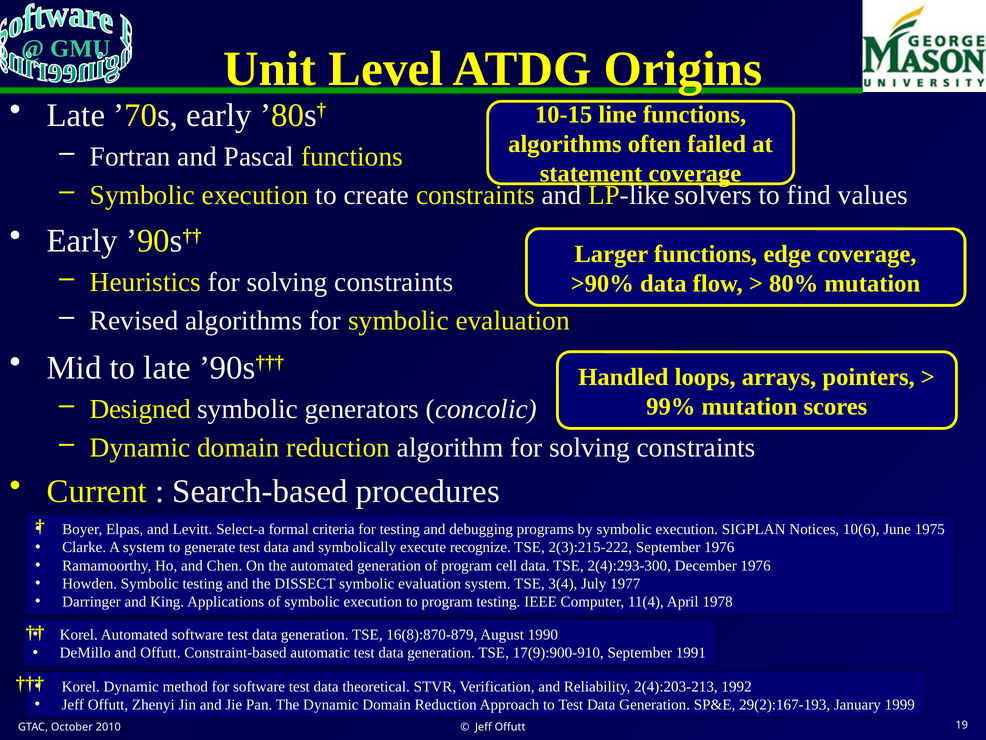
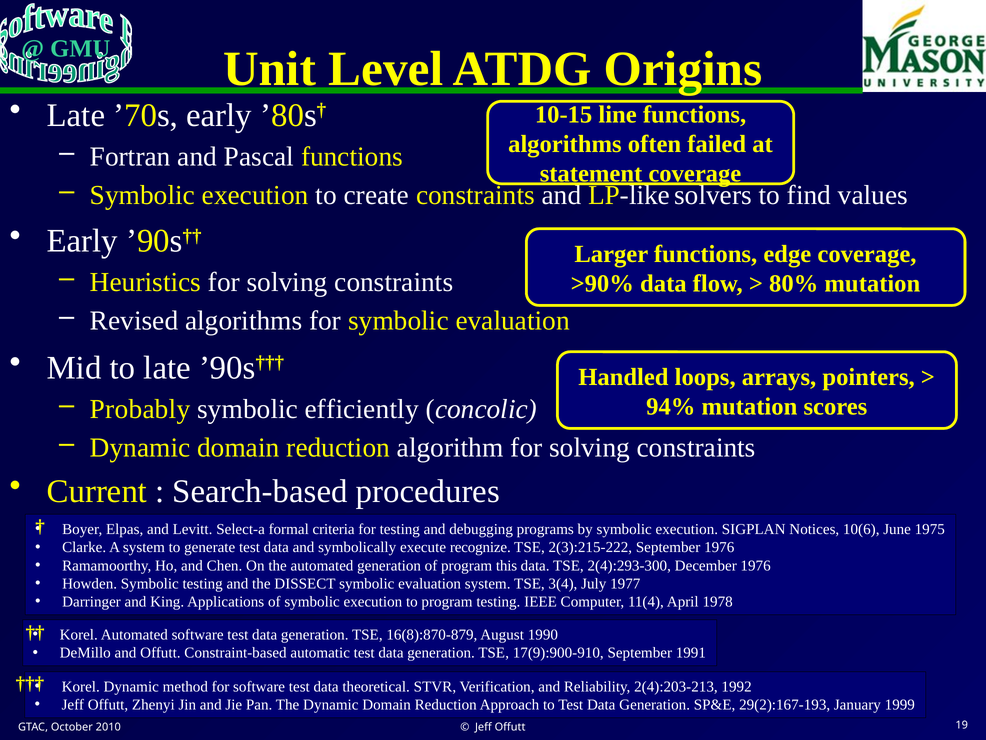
Designed: Designed -> Probably (140, 409)
generators: generators -> efficiently (362, 409)
99%: 99% -> 94% (671, 406)
cell: cell -> this (507, 565)
